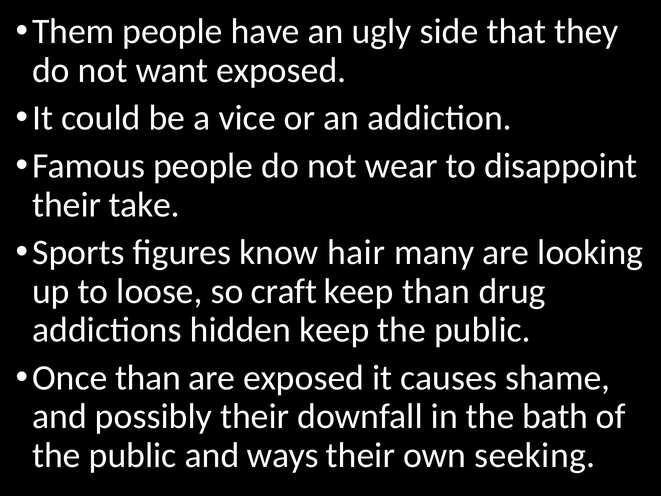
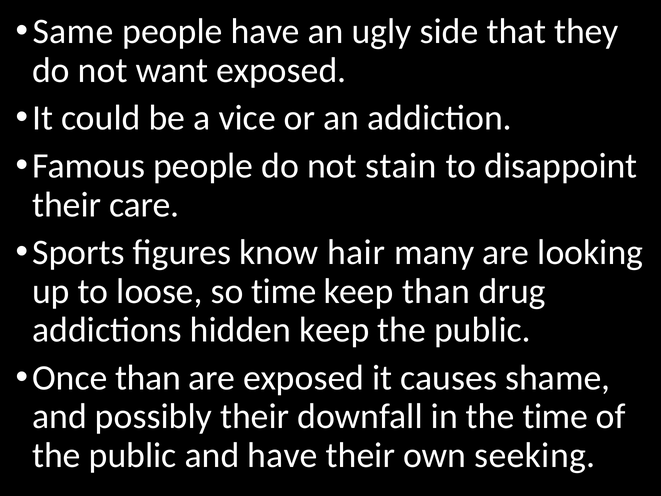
Them: Them -> Same (73, 32)
wear: wear -> stain (401, 166)
take: take -> care (144, 205)
so craft: craft -> time (284, 291)
the bath: bath -> time (555, 416)
and ways: ways -> have (283, 455)
